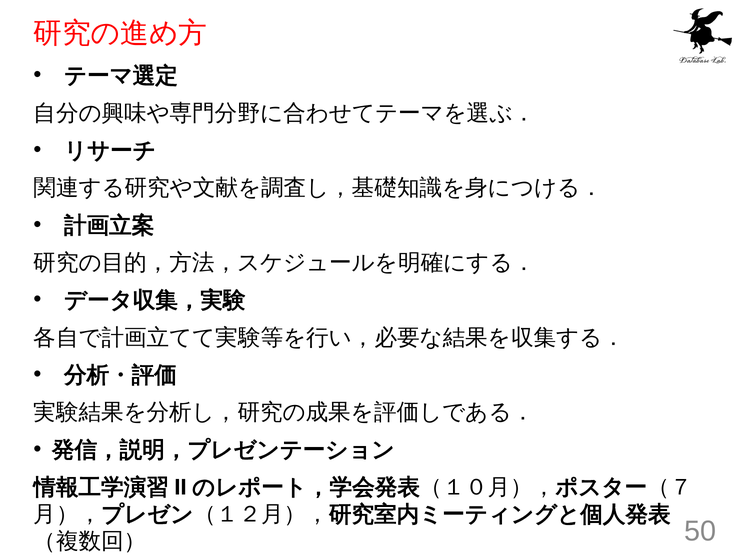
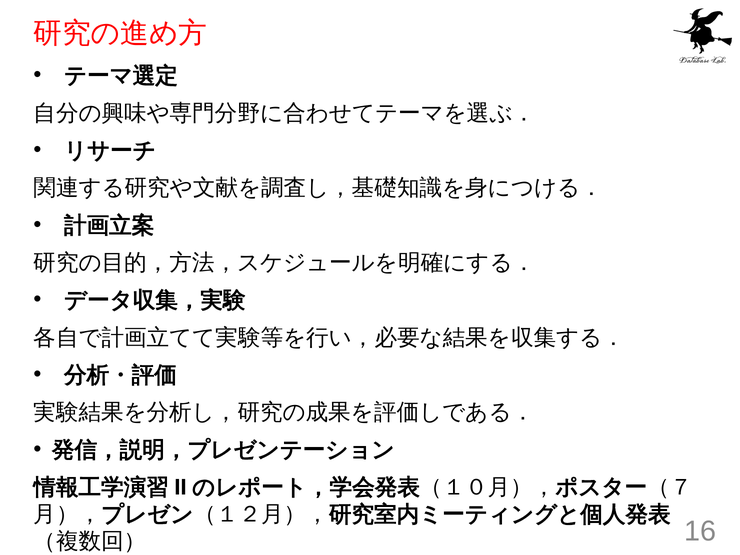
50: 50 -> 16 (700, 531)
